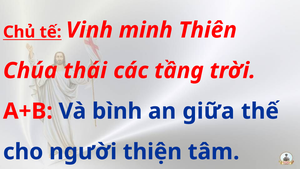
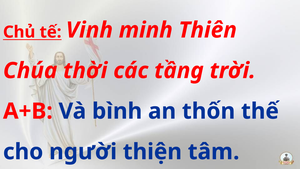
thái: thái -> thời (85, 71)
giữa: giữa -> thốn (209, 111)
